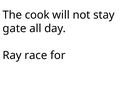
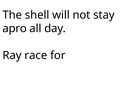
cook: cook -> shell (37, 15)
gate: gate -> apro (15, 28)
